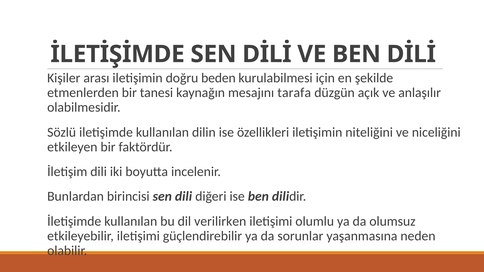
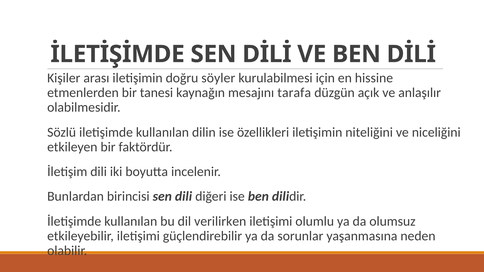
beden: beden -> söyler (218, 78)
şekilde: şekilde -> hissine (374, 78)
